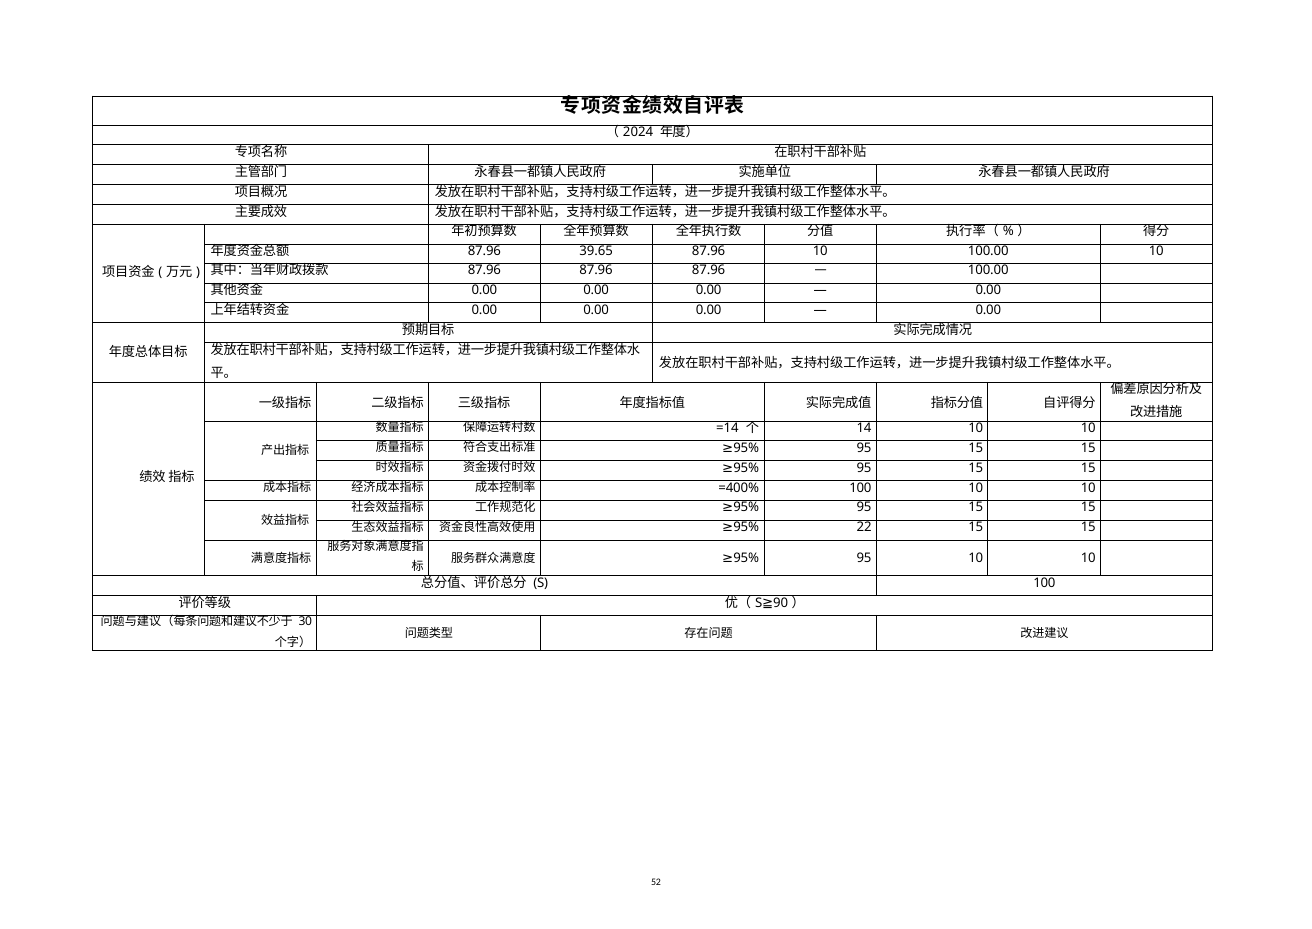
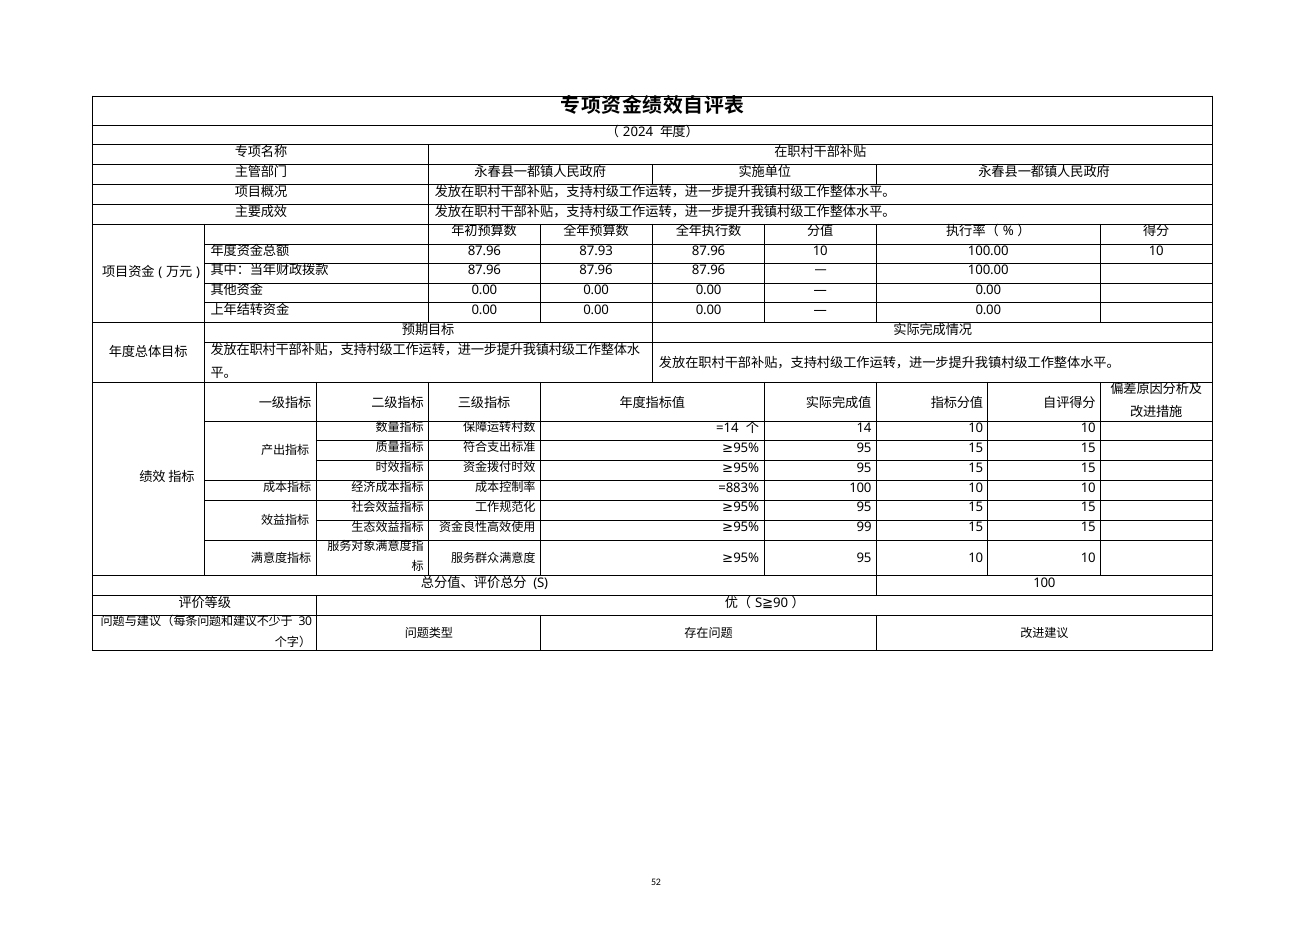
39.65: 39.65 -> 87.93 (596, 251)
=400%: =400% -> =883% (739, 488)
22: 22 -> 99 (864, 527)
